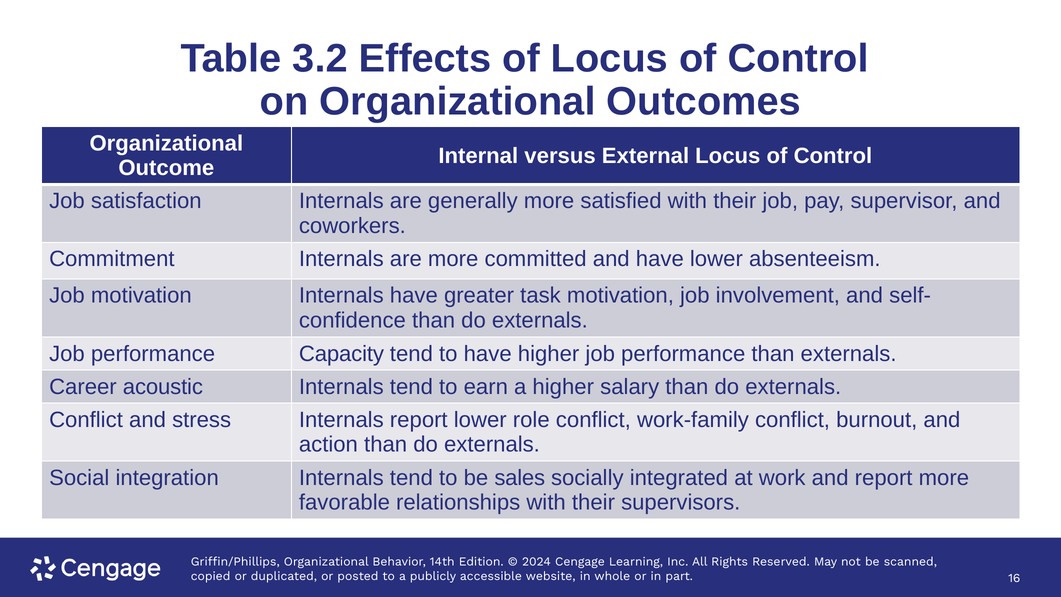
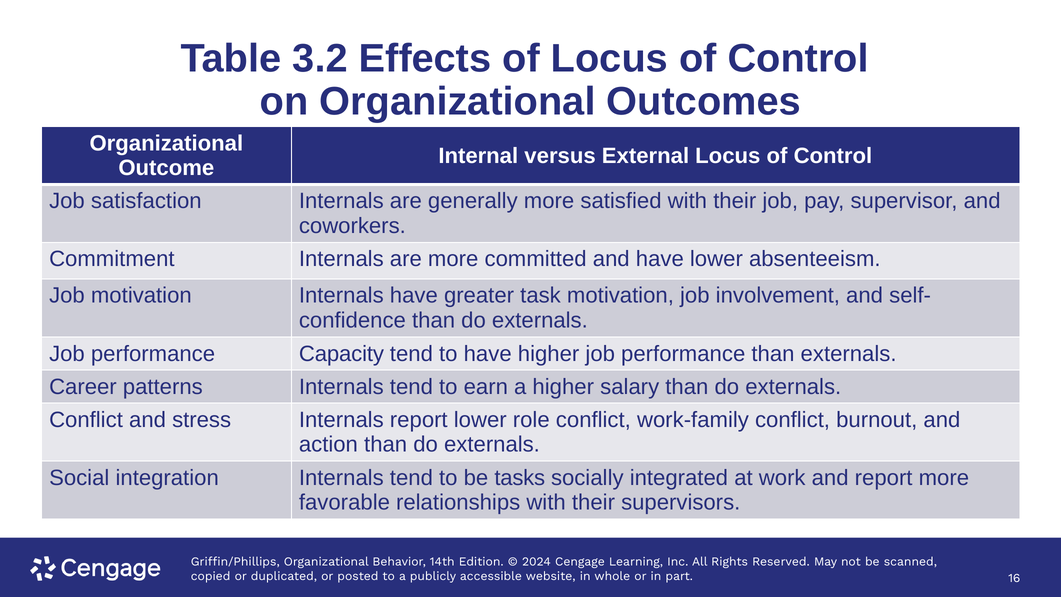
acoustic: acoustic -> patterns (163, 387)
sales: sales -> tasks (520, 478)
